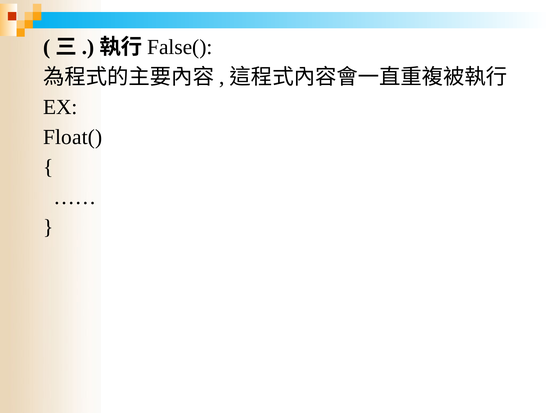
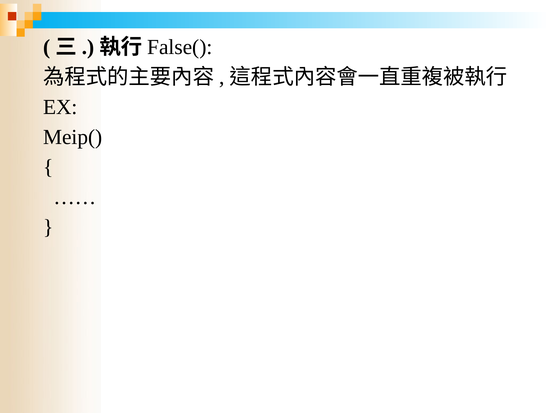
Float(: Float( -> Meip( (73, 137)
